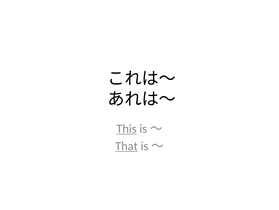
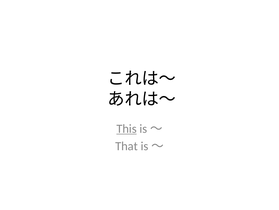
That underline: present -> none (127, 146)
